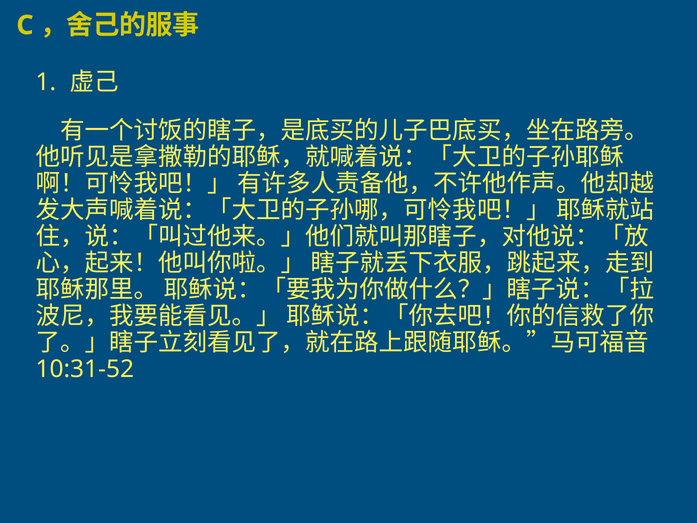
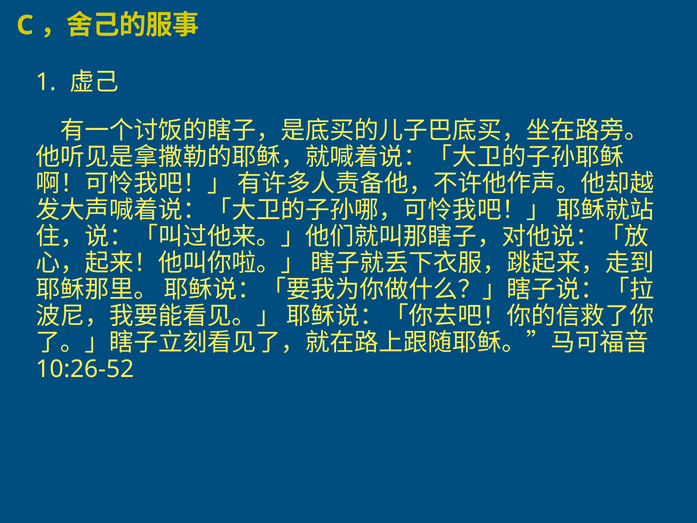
10:31-52: 10:31-52 -> 10:26-52 (85, 369)
